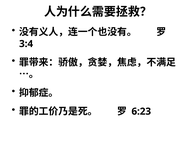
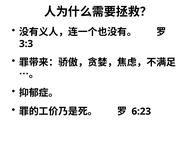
3:4: 3:4 -> 3:3 (26, 44)
